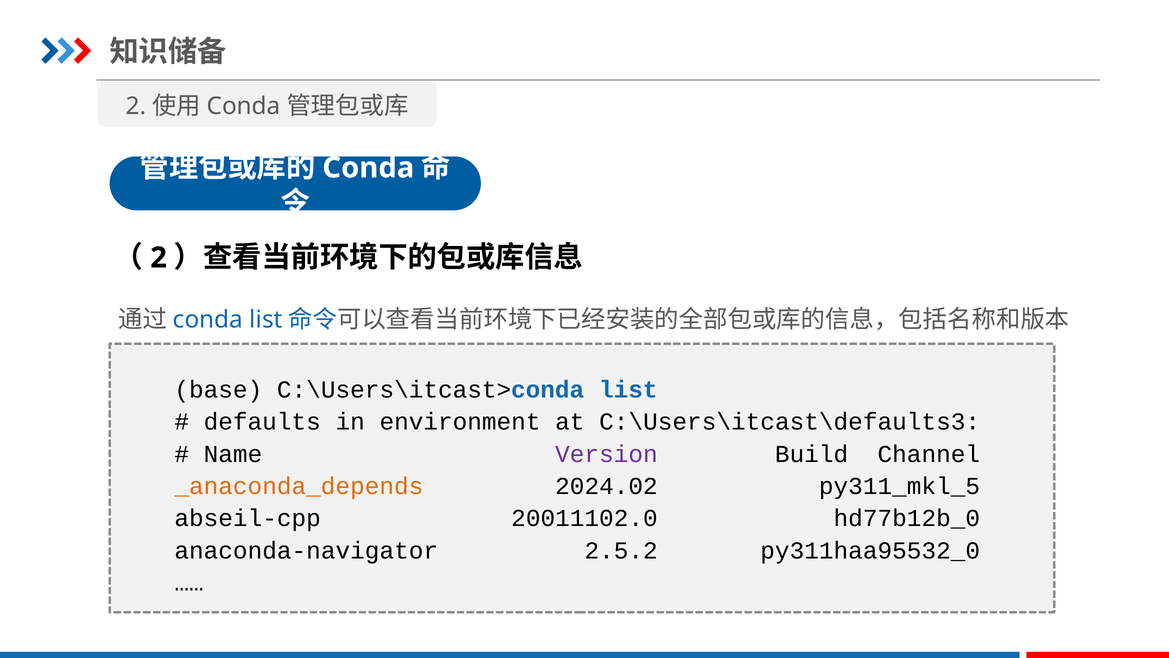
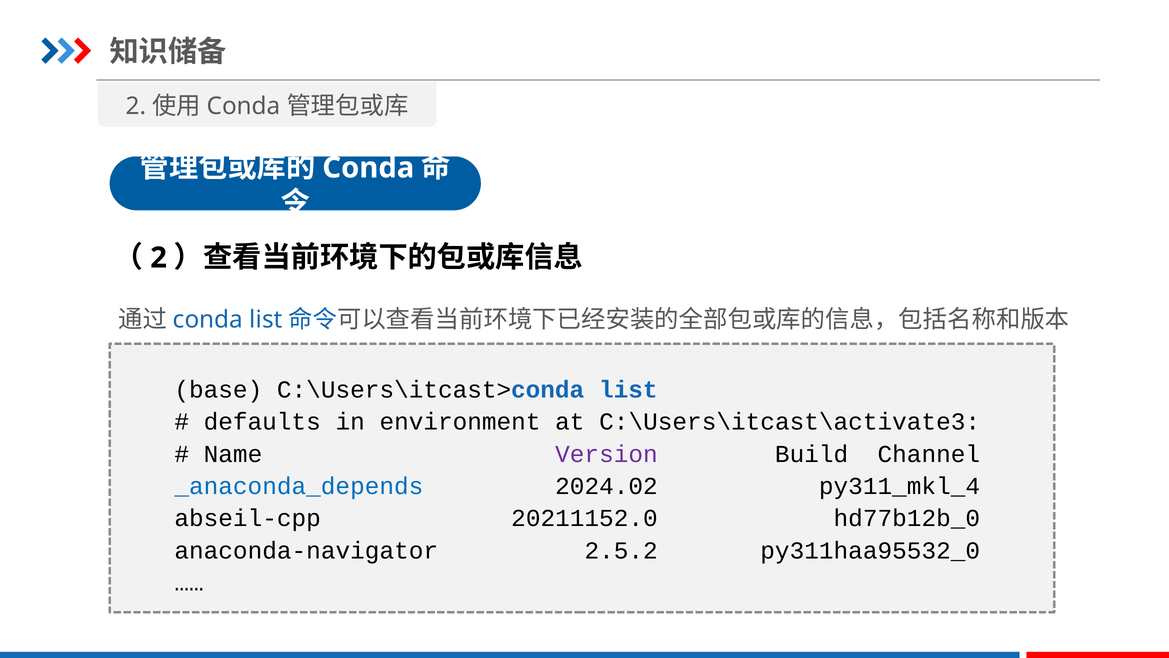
C:\Users\itcast\defaults3: C:\Users\itcast\defaults3 -> C:\Users\itcast\activate3 (790, 422)
_anaconda_depends colour: orange -> blue (299, 486)
py311_mkl_5: py311_mkl_5 -> py311_mkl_4 (899, 486)
20011102.0: 20011102.0 -> 20211152.0 (584, 518)
